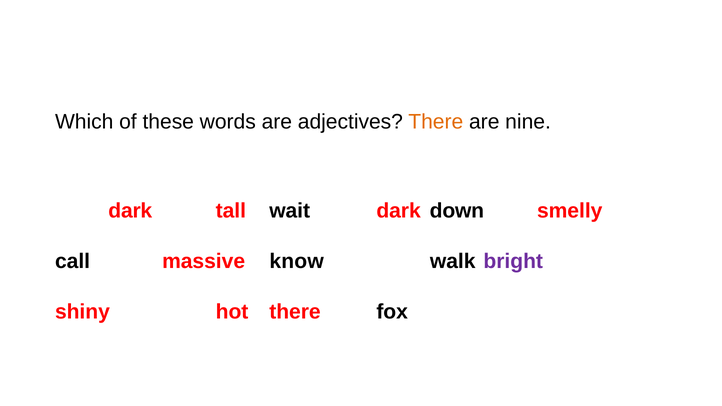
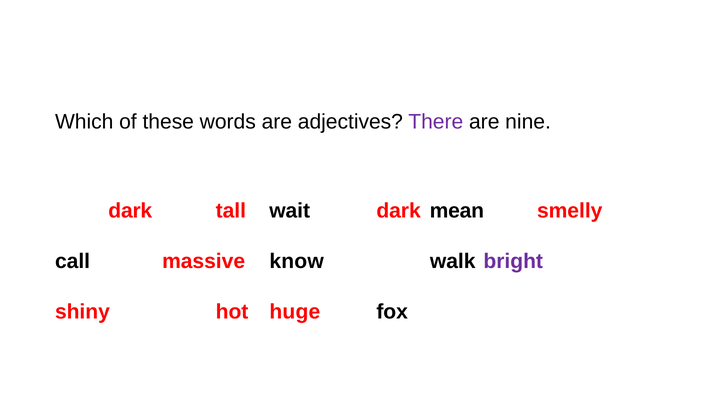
There colour: orange -> purple (436, 122)
down: down -> mean (457, 211)
hot there: there -> huge (295, 312)
